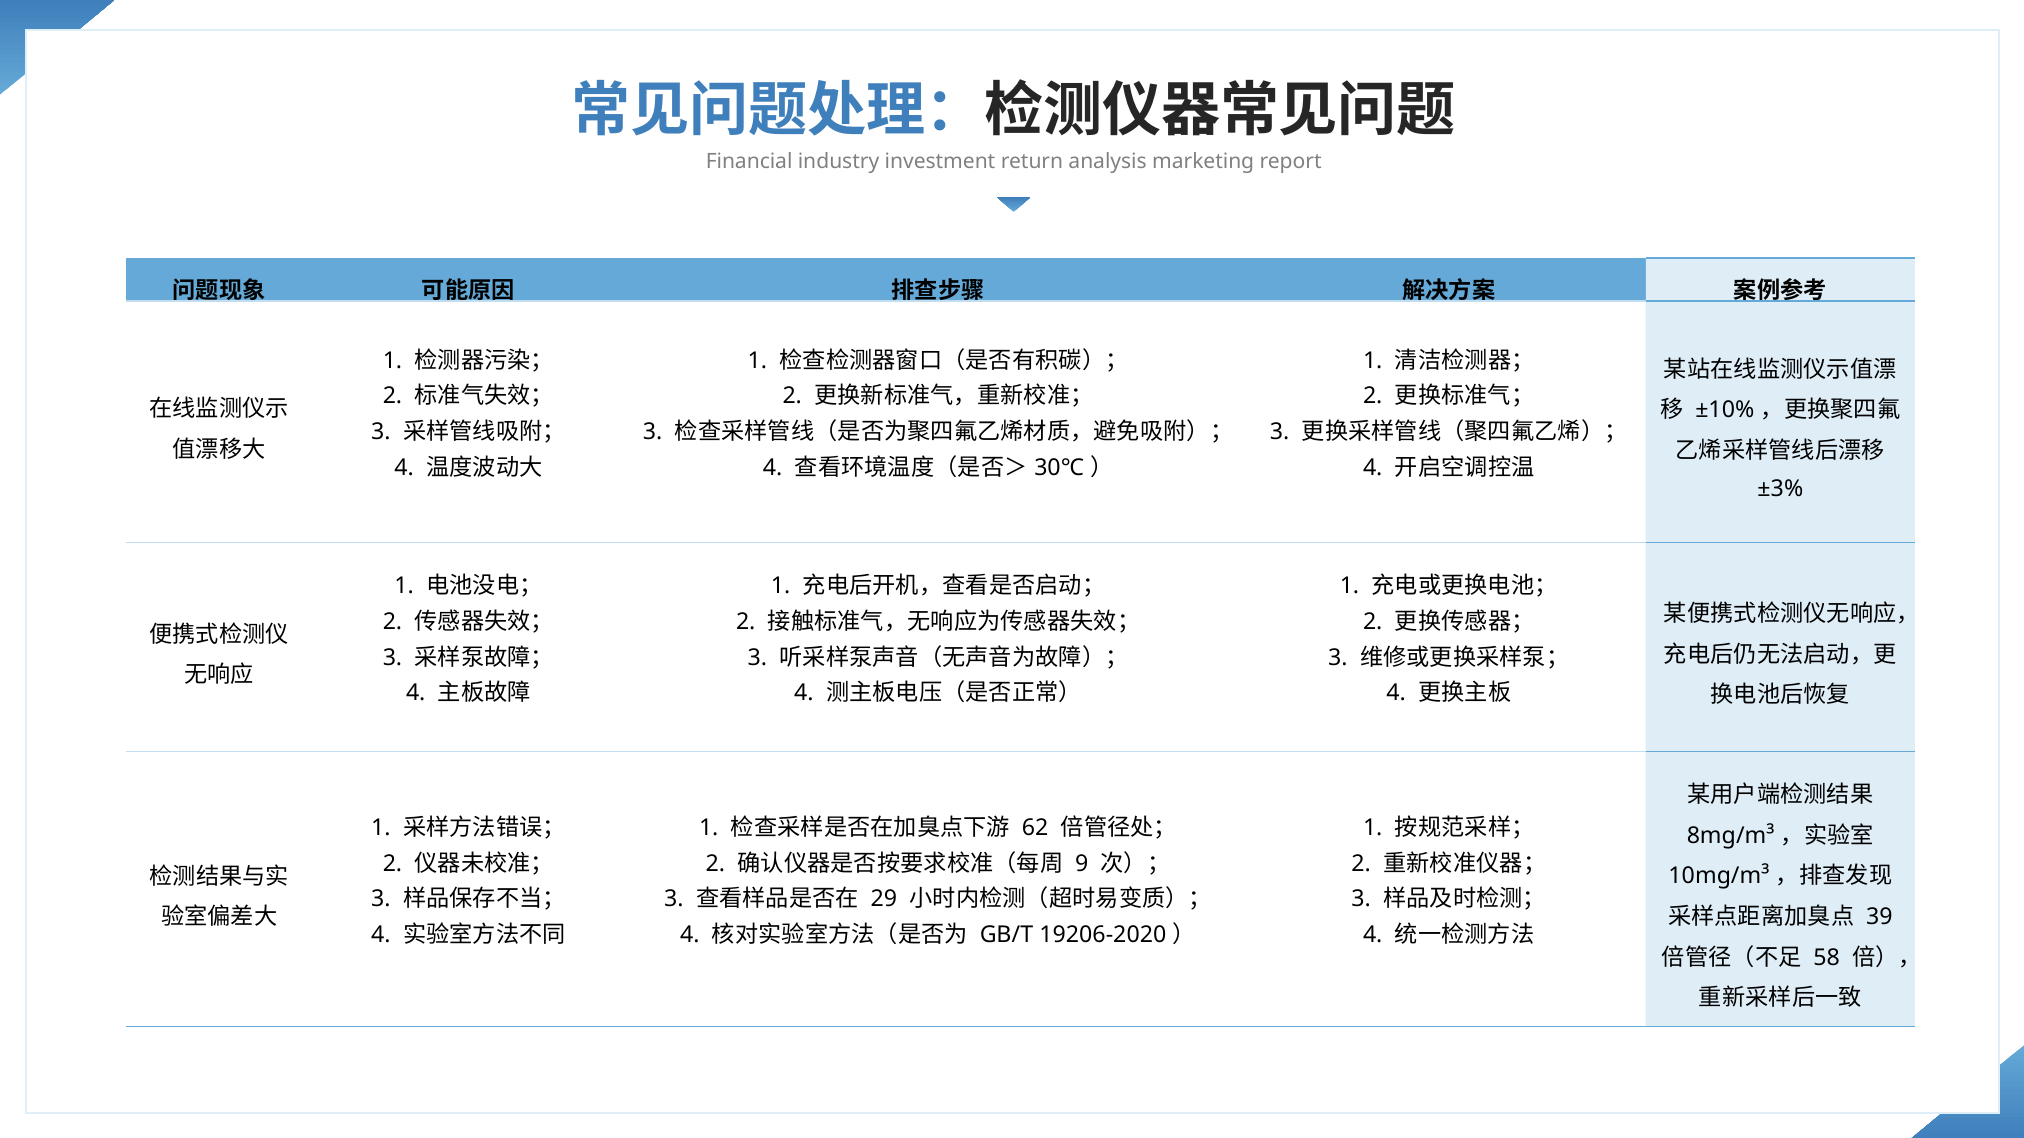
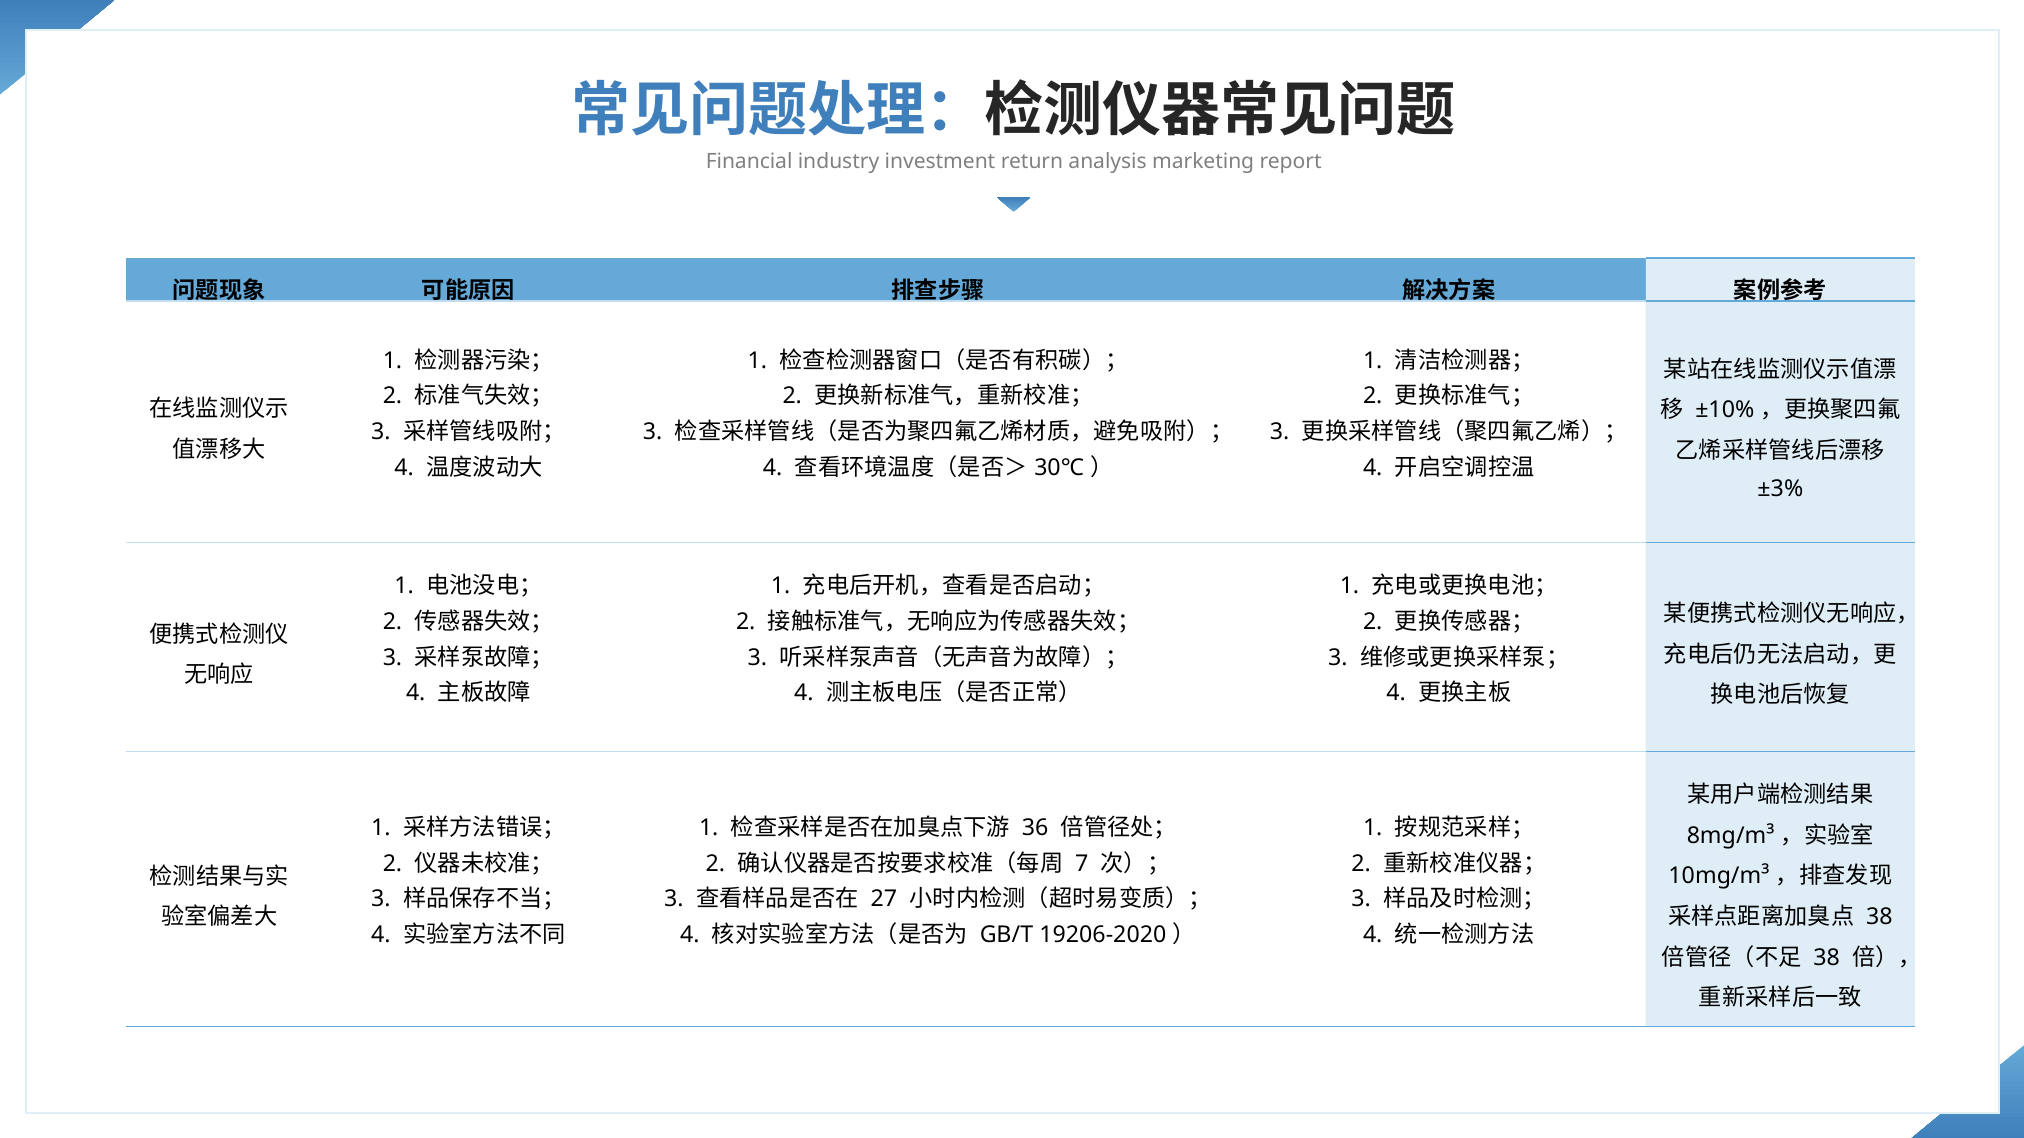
62: 62 -> 36 (1035, 828)
9: 9 -> 7 (1082, 864)
29: 29 -> 27 (884, 900)
39: 39 -> 38 (1879, 917)
58: 58 -> 38 (1827, 958)
